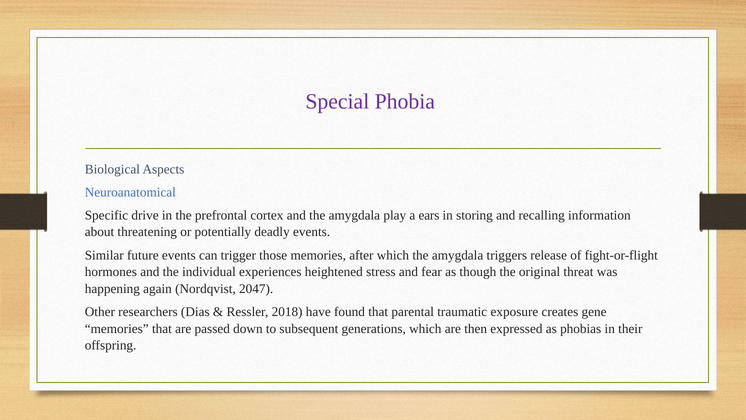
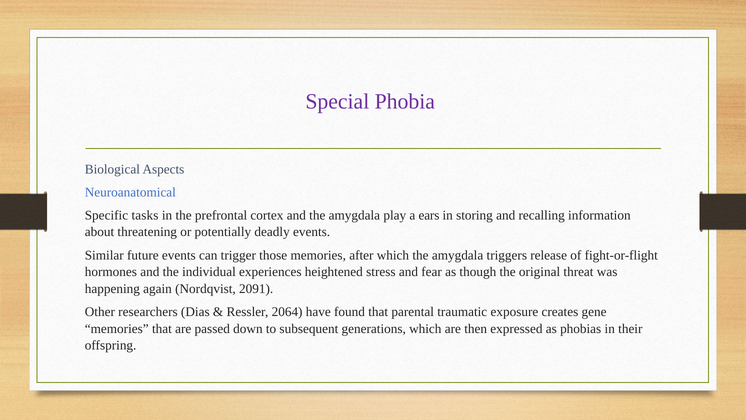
drive: drive -> tasks (145, 215)
2047: 2047 -> 2091 (256, 289)
2018: 2018 -> 2064 (287, 312)
